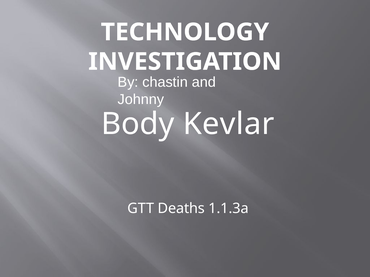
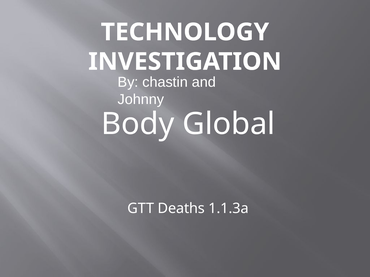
Kevlar: Kevlar -> Global (229, 124)
